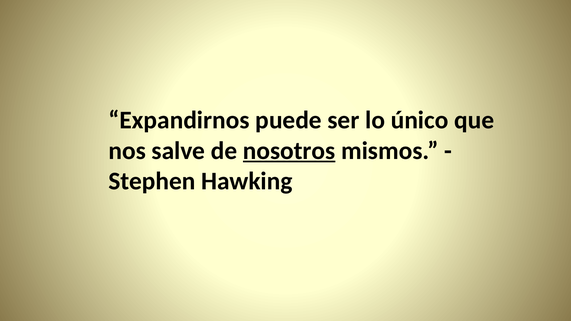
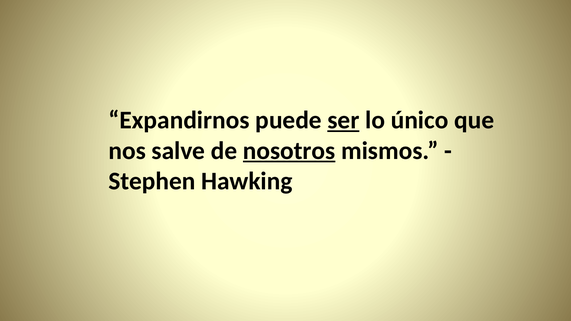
ser underline: none -> present (343, 120)
